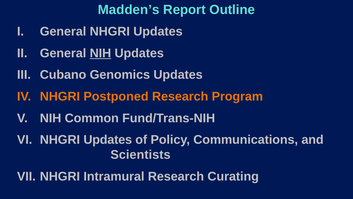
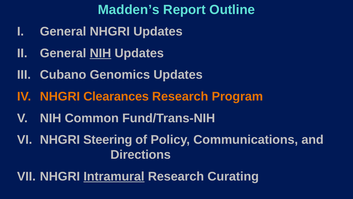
Postponed: Postponed -> Clearances (116, 96)
Updates: Updates -> Steering (108, 140)
Scientists: Scientists -> Directions (141, 155)
Intramural underline: none -> present (114, 176)
